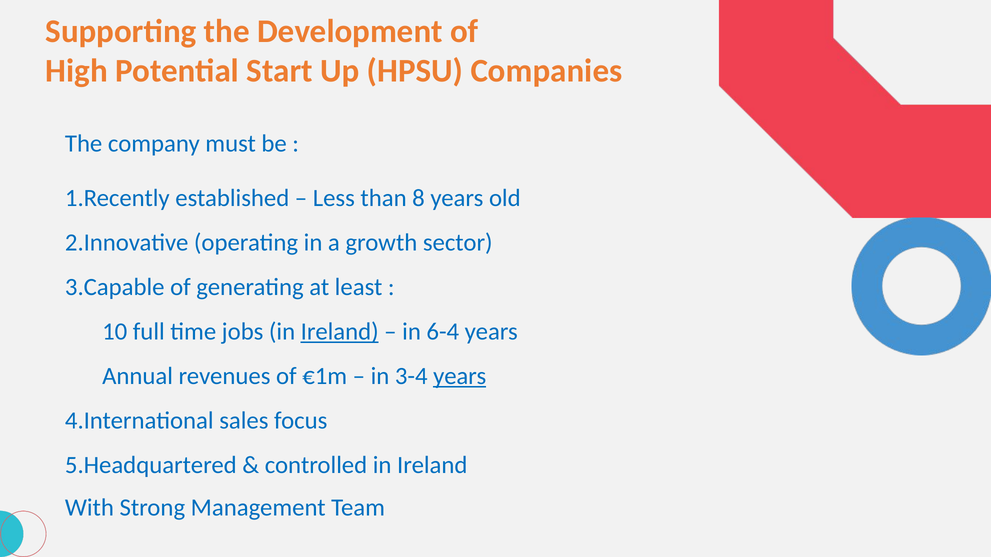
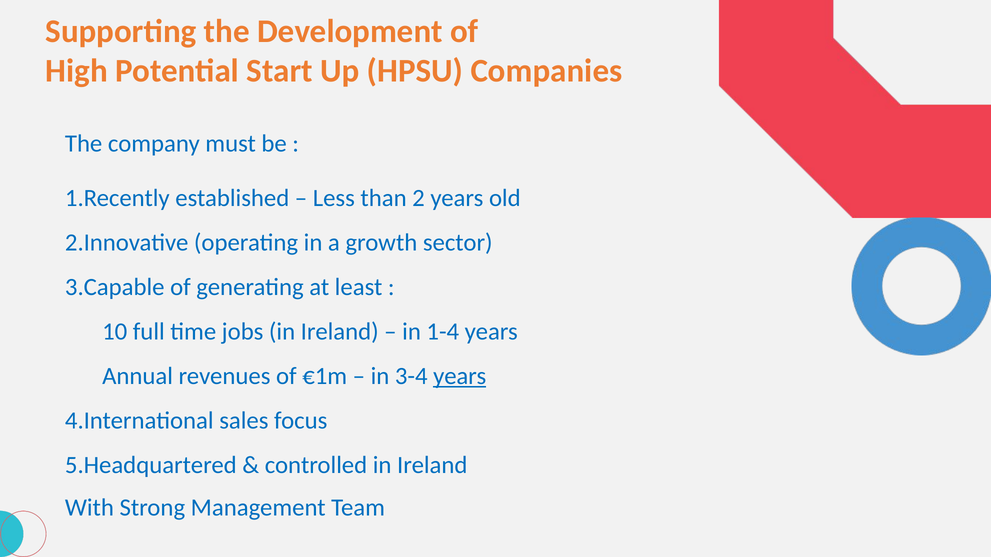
8: 8 -> 2 (418, 198)
Ireland underline: present -> none (340, 332)
6-4: 6-4 -> 1-4 (443, 332)
